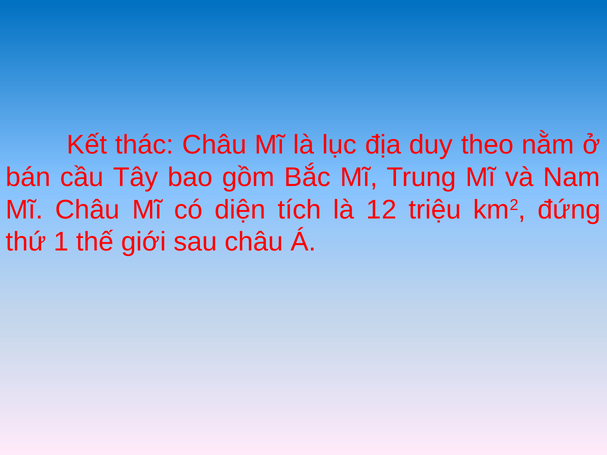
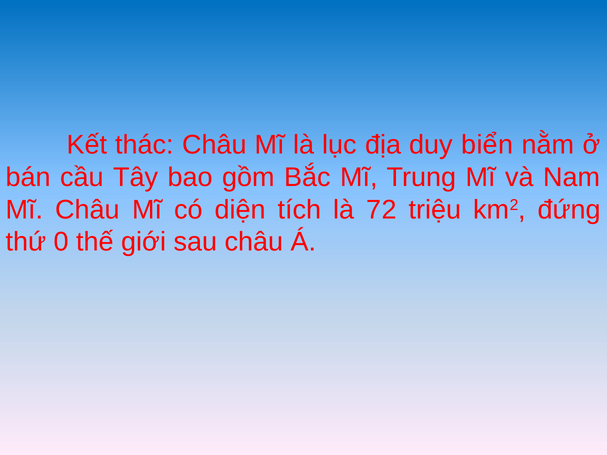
theo: theo -> biển (487, 145)
12: 12 -> 72 (382, 210)
1: 1 -> 0 (61, 242)
